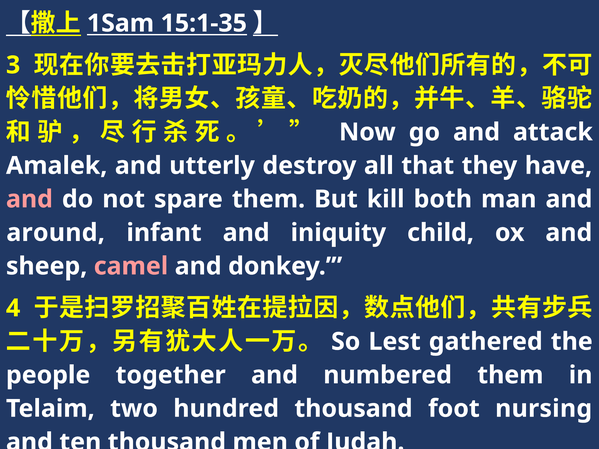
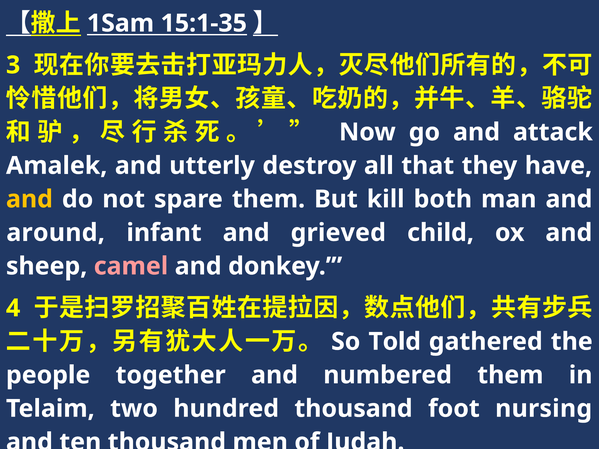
and colour: pink -> yellow (29, 199)
iniquity: iniquity -> grieved (338, 233)
Lest: Lest -> Told (395, 342)
